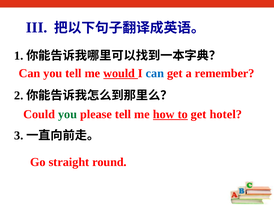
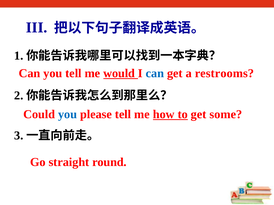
remember: remember -> restrooms (224, 73)
you colour: green -> blue (68, 115)
hotel: hotel -> some (226, 115)
